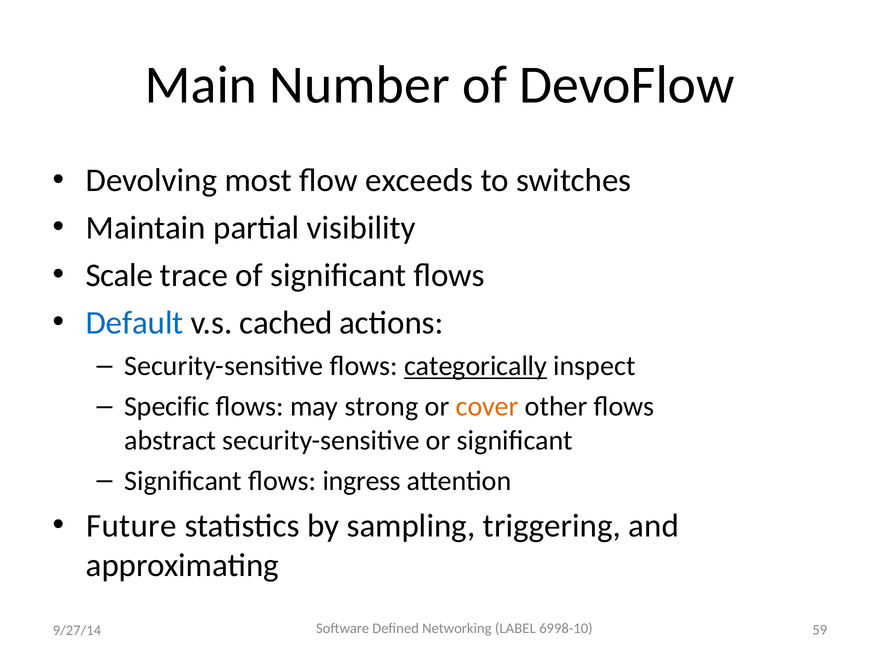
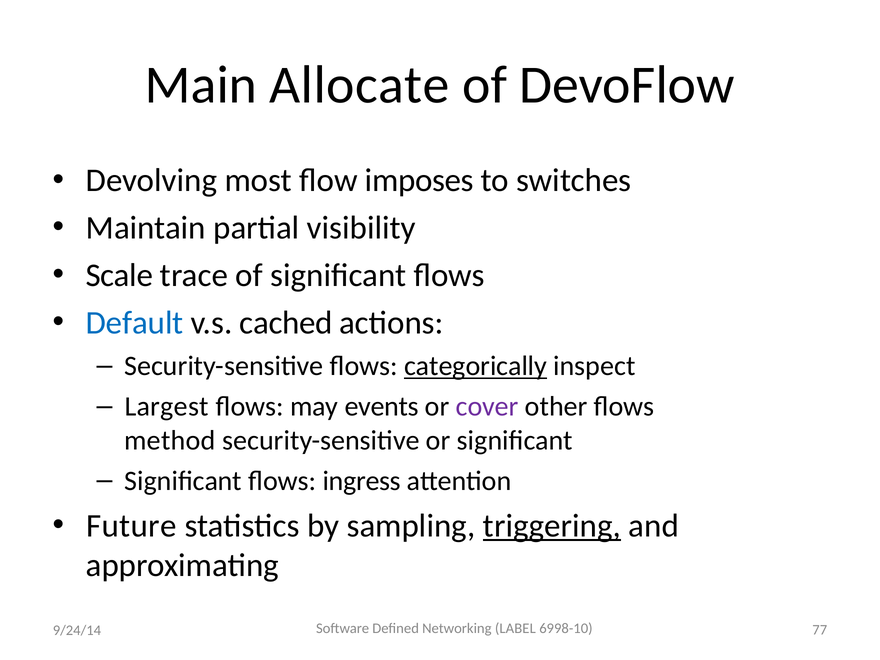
Number: Number -> Allocate (359, 85)
exceeds: exceeds -> imposes (419, 181)
Specific: Specific -> Largest (167, 407)
strong: strong -> events (382, 407)
cover colour: orange -> purple (487, 407)
abstract: abstract -> method (170, 440)
triggering underline: none -> present (552, 526)
59: 59 -> 77 (820, 630)
9/27/14: 9/27/14 -> 9/24/14 (77, 630)
